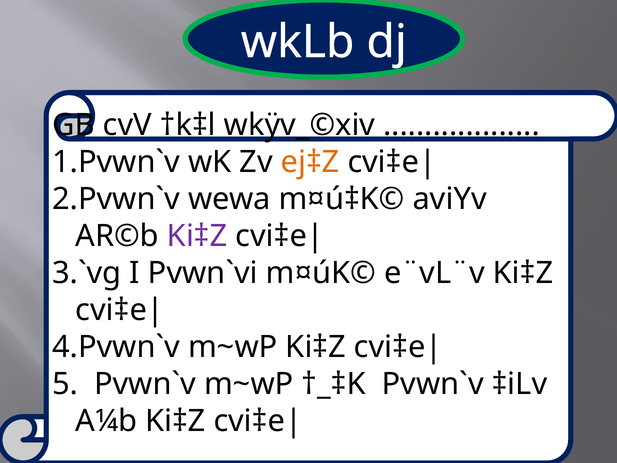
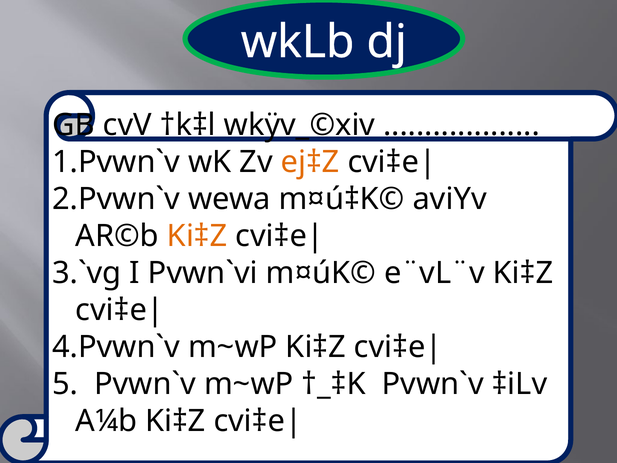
Ki‡Z colour: purple -> orange (197, 236)
